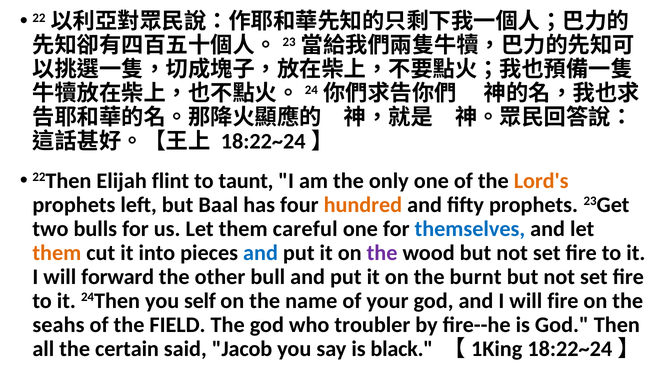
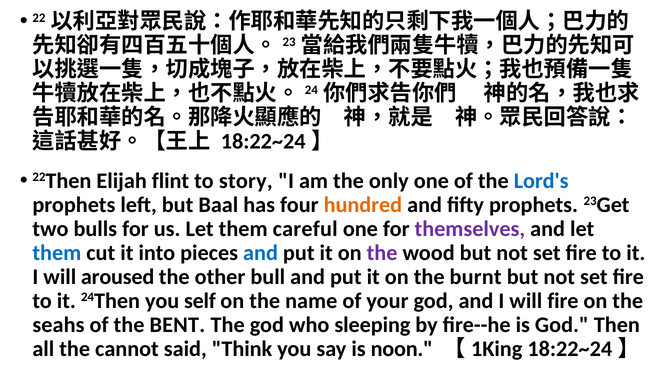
taunt: taunt -> story (246, 181)
Lord's colour: orange -> blue (541, 181)
themselves colour: blue -> purple (470, 229)
them colour: orange -> blue (57, 253)
forward: forward -> aroused (118, 277)
FIELD: FIELD -> BENT (177, 325)
troubler: troubler -> sleeping (372, 325)
certain: certain -> cannot (127, 349)
Jacob: Jacob -> Think (242, 349)
black: black -> noon (402, 349)
